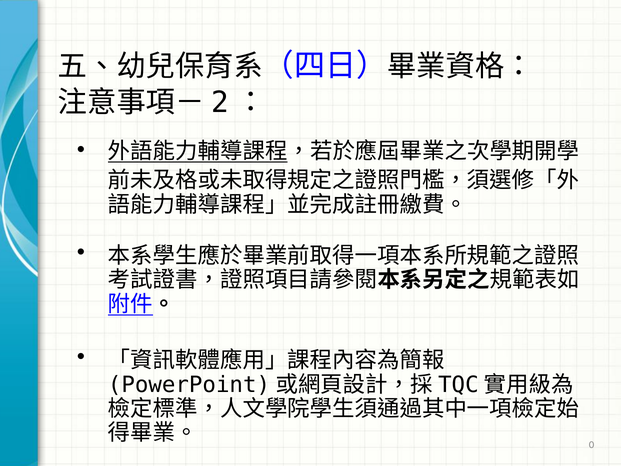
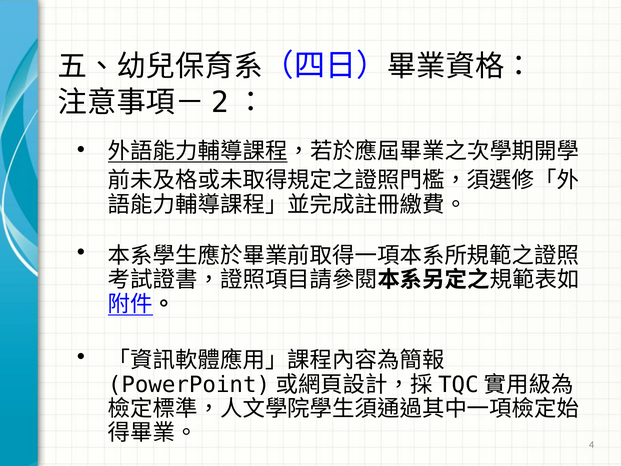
0: 0 -> 4 (592, 445)
